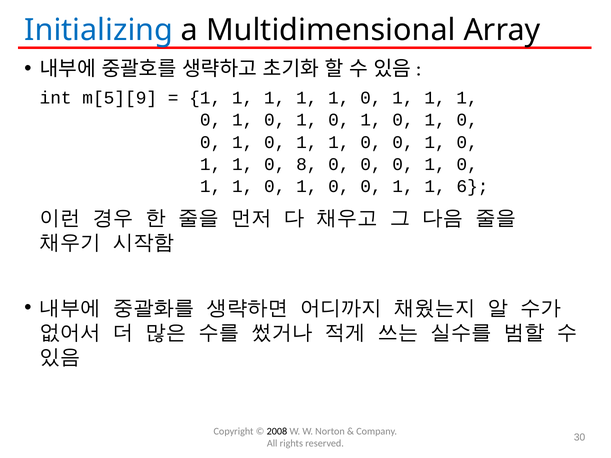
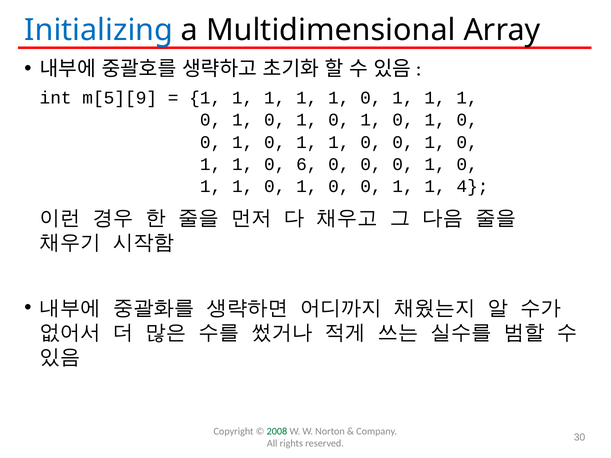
8: 8 -> 6 (307, 164)
6: 6 -> 4 (472, 187)
2008 colour: black -> green (277, 432)
